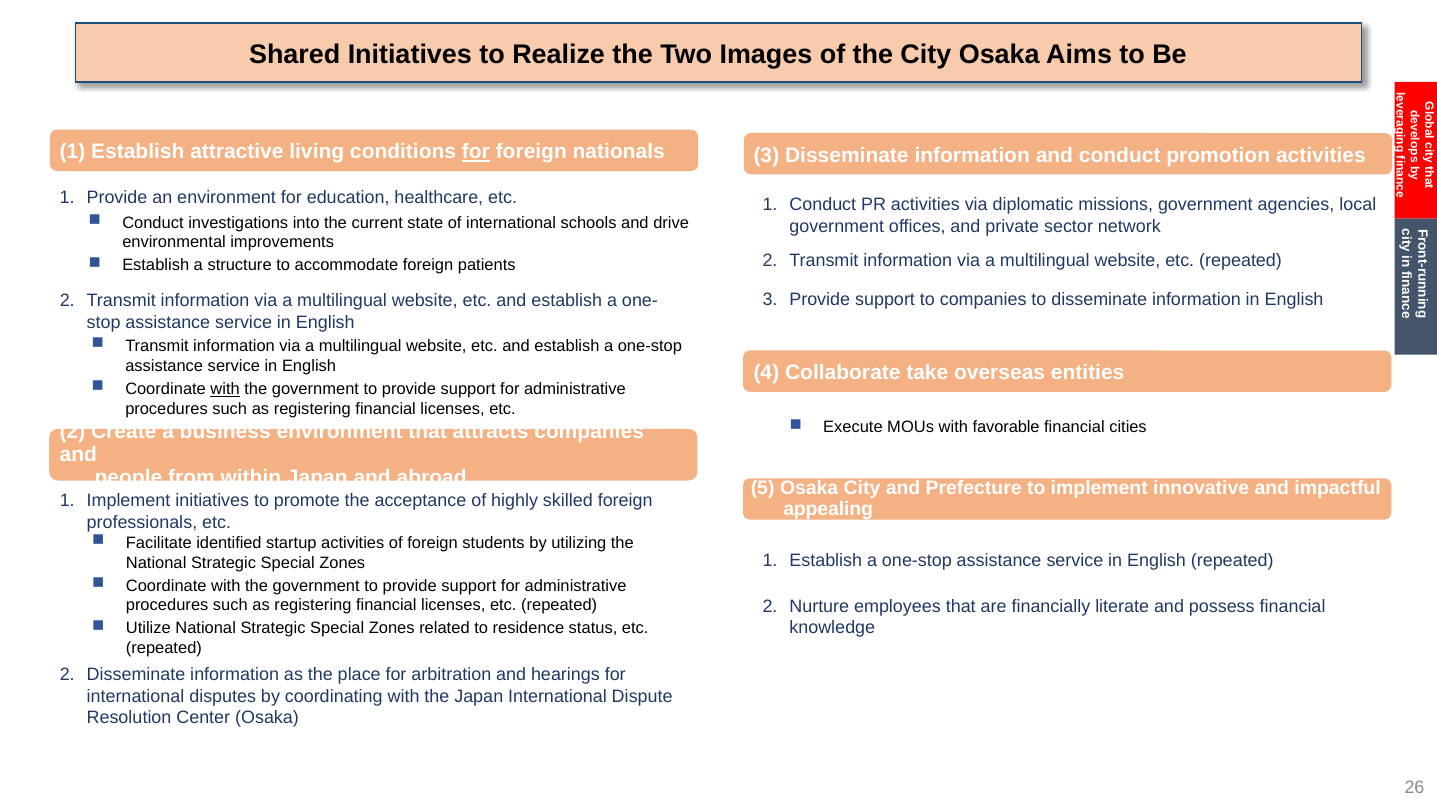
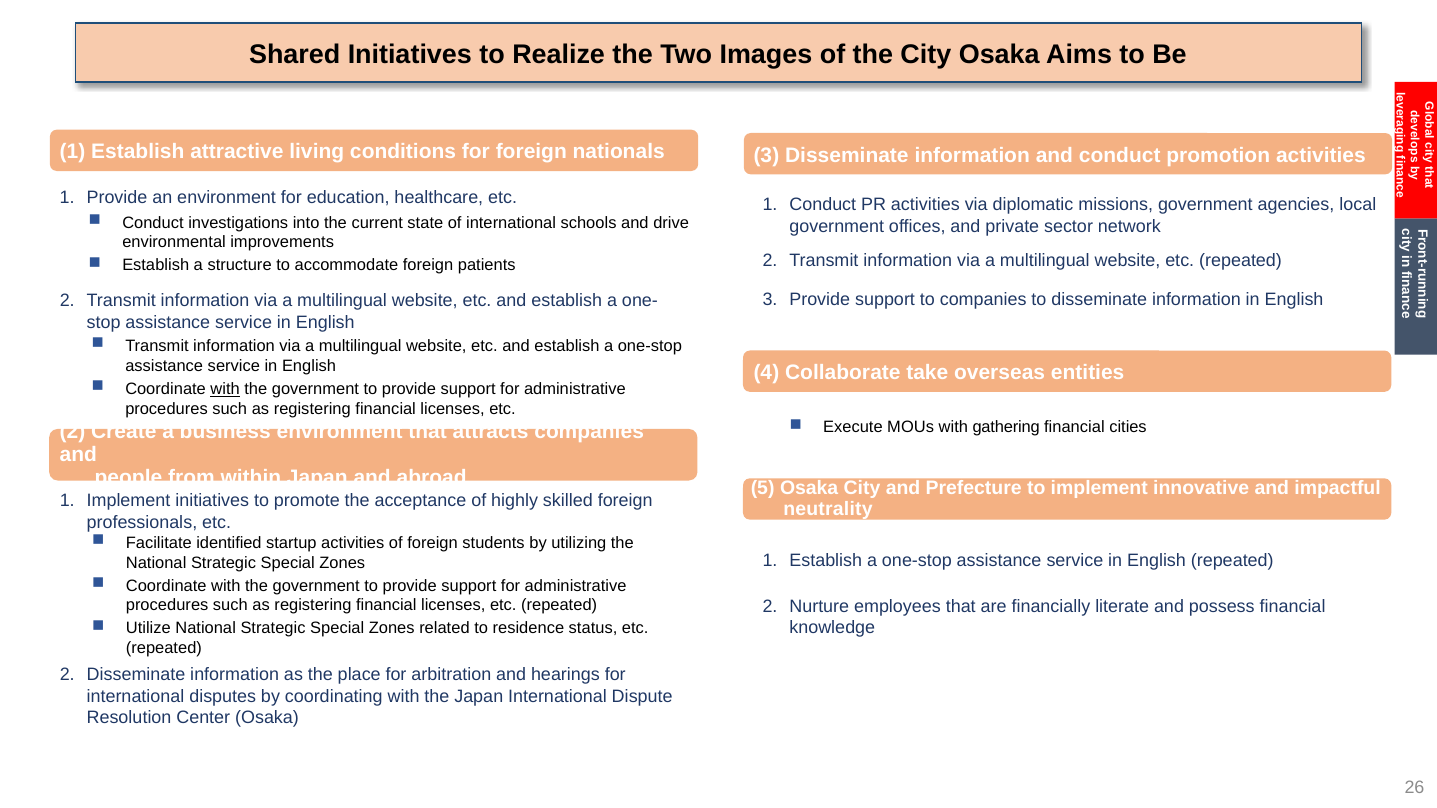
for underline: present -> none (476, 152)
favorable: favorable -> gathering (1006, 427)
appealing: appealing -> neutrality (828, 510)
